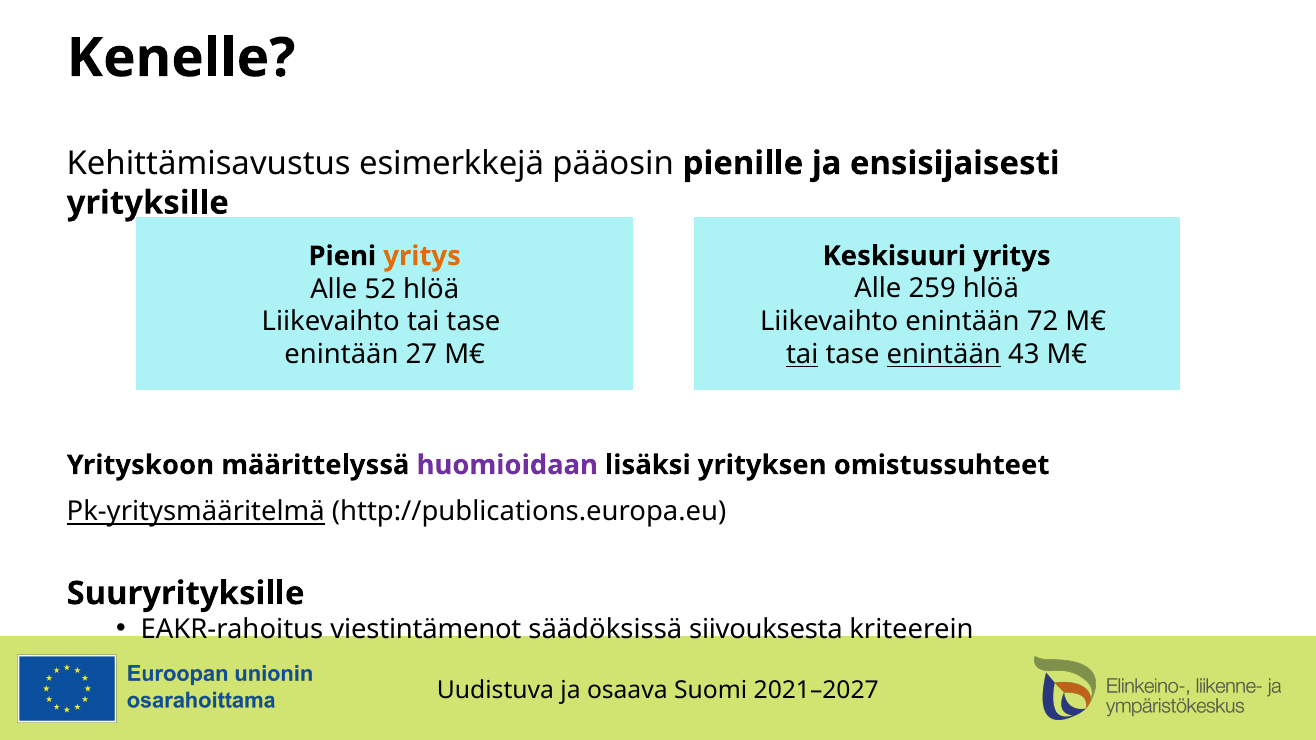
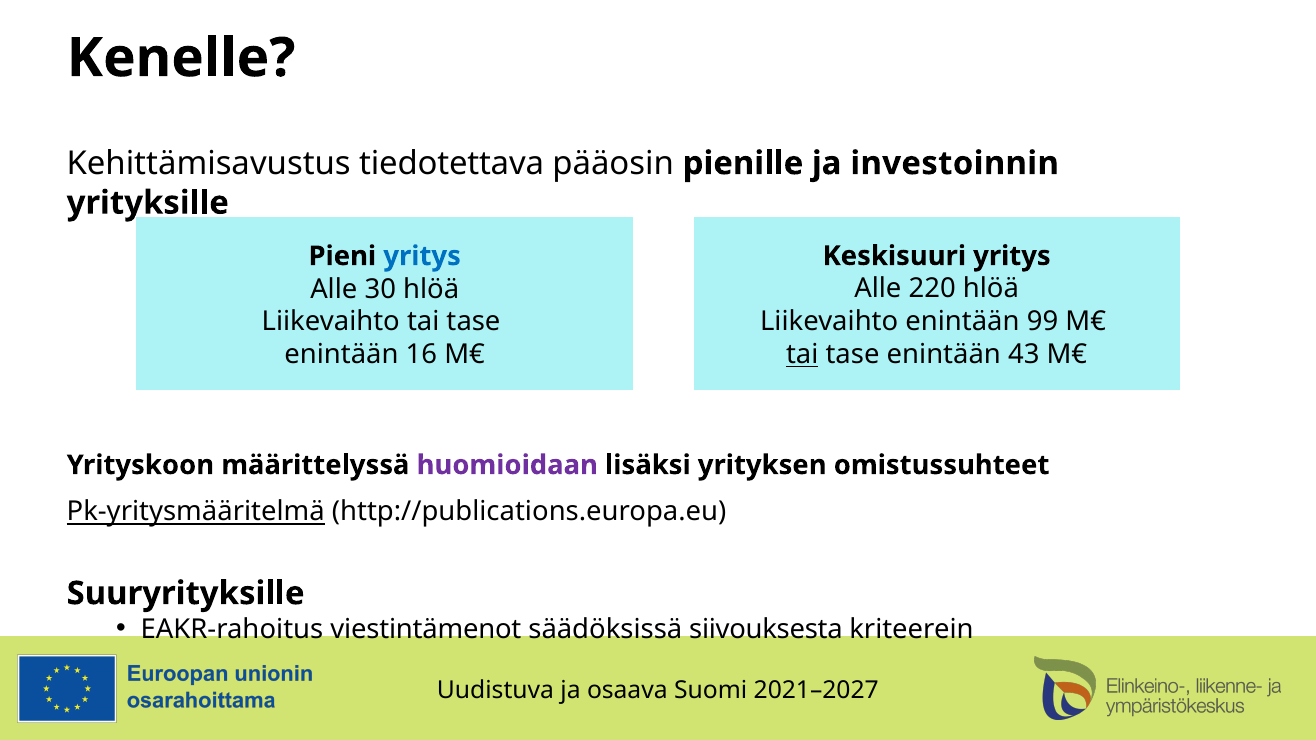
esimerkkejä: esimerkkejä -> tiedotettava (452, 163)
ensisijaisesti: ensisijaisesti -> investoinnin (955, 163)
yritys colour: orange -> blue (422, 256)
259: 259 -> 220 (932, 289)
52: 52 -> 30 (380, 289)
72: 72 -> 99 (1043, 322)
enintään underline: present -> none (944, 355)
27: 27 -> 16 (421, 355)
